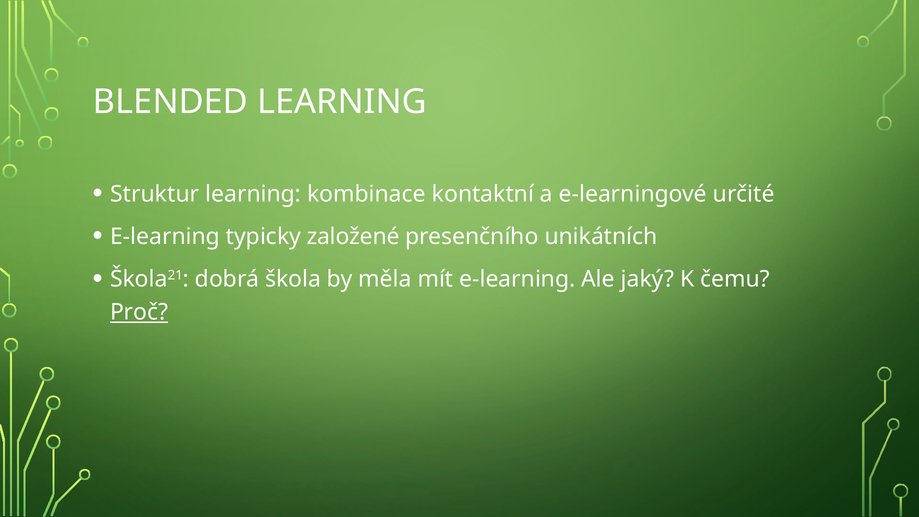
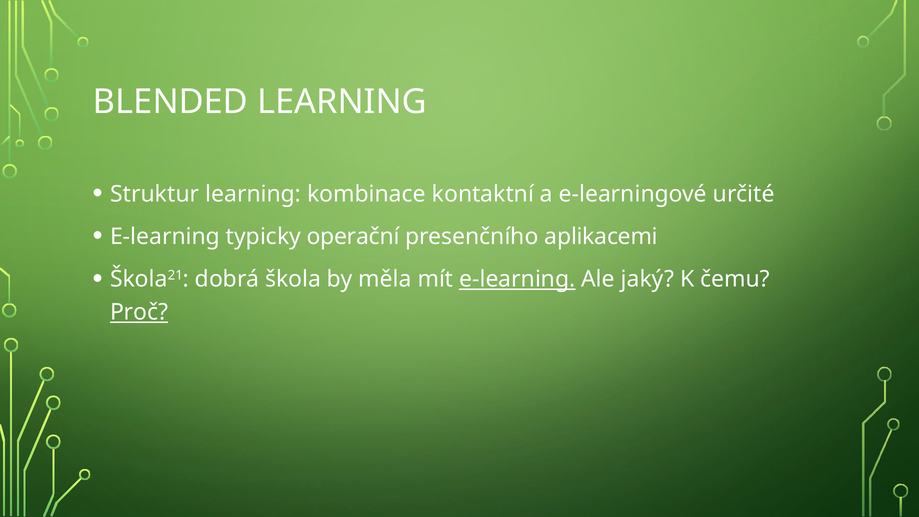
založené: založené -> operační (353, 237)
unikátních: unikátních -> aplikacemi (601, 237)
e-learning underline: none -> present (517, 279)
